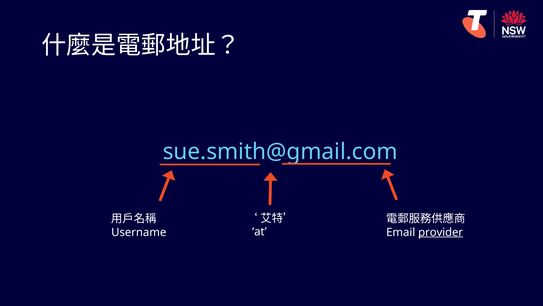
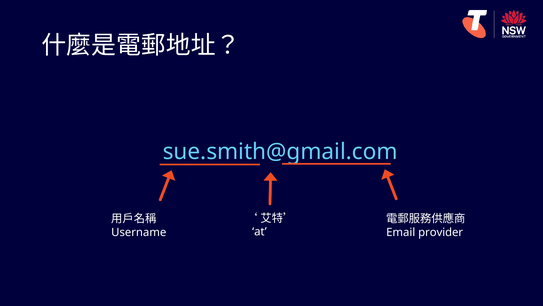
provider underline: present -> none (441, 232)
